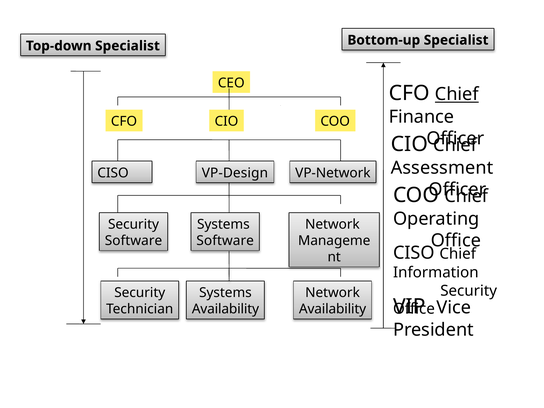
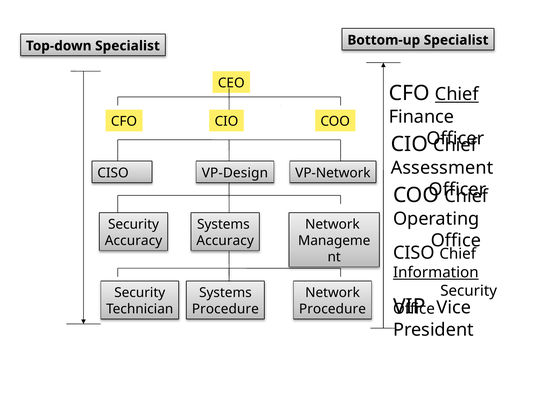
Software: Software -> Accuracy (133, 241)
Software: Software -> Accuracy (225, 241)
Information underline: none -> present (436, 273)
Availability: Availability -> Procedure (225, 309)
Availability: Availability -> Procedure (332, 309)
